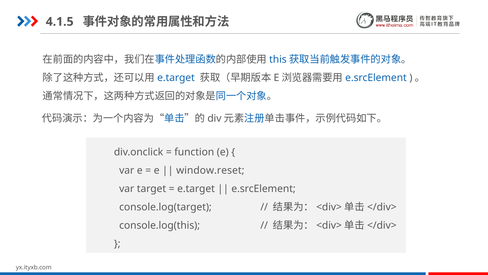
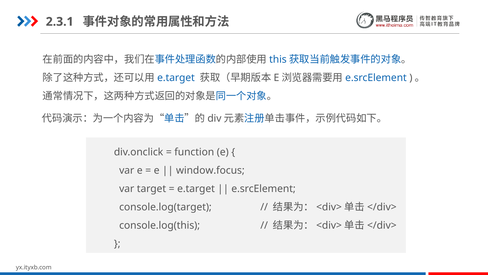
4.1.5: 4.1.5 -> 2.3.1 (60, 22)
window.reset: window.reset -> window.focus (210, 170)
